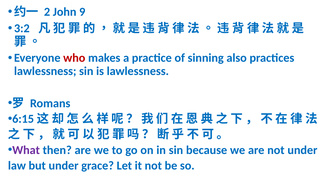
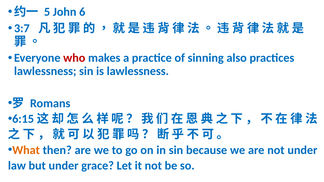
2: 2 -> 5 (47, 12)
9: 9 -> 6 (82, 12)
3:2: 3:2 -> 3:7 (22, 28)
What colour: purple -> orange (26, 150)
